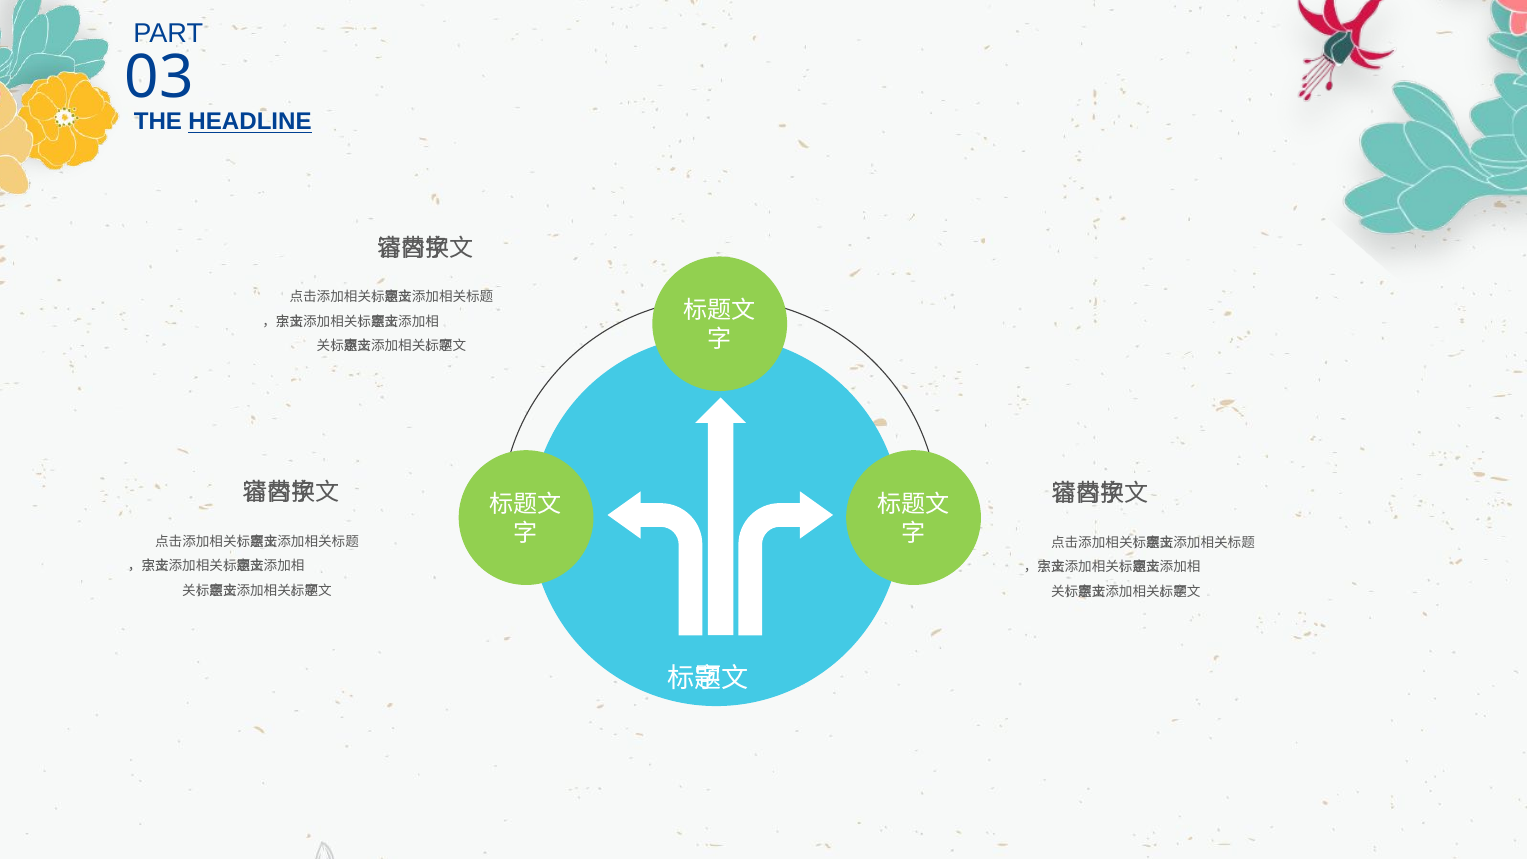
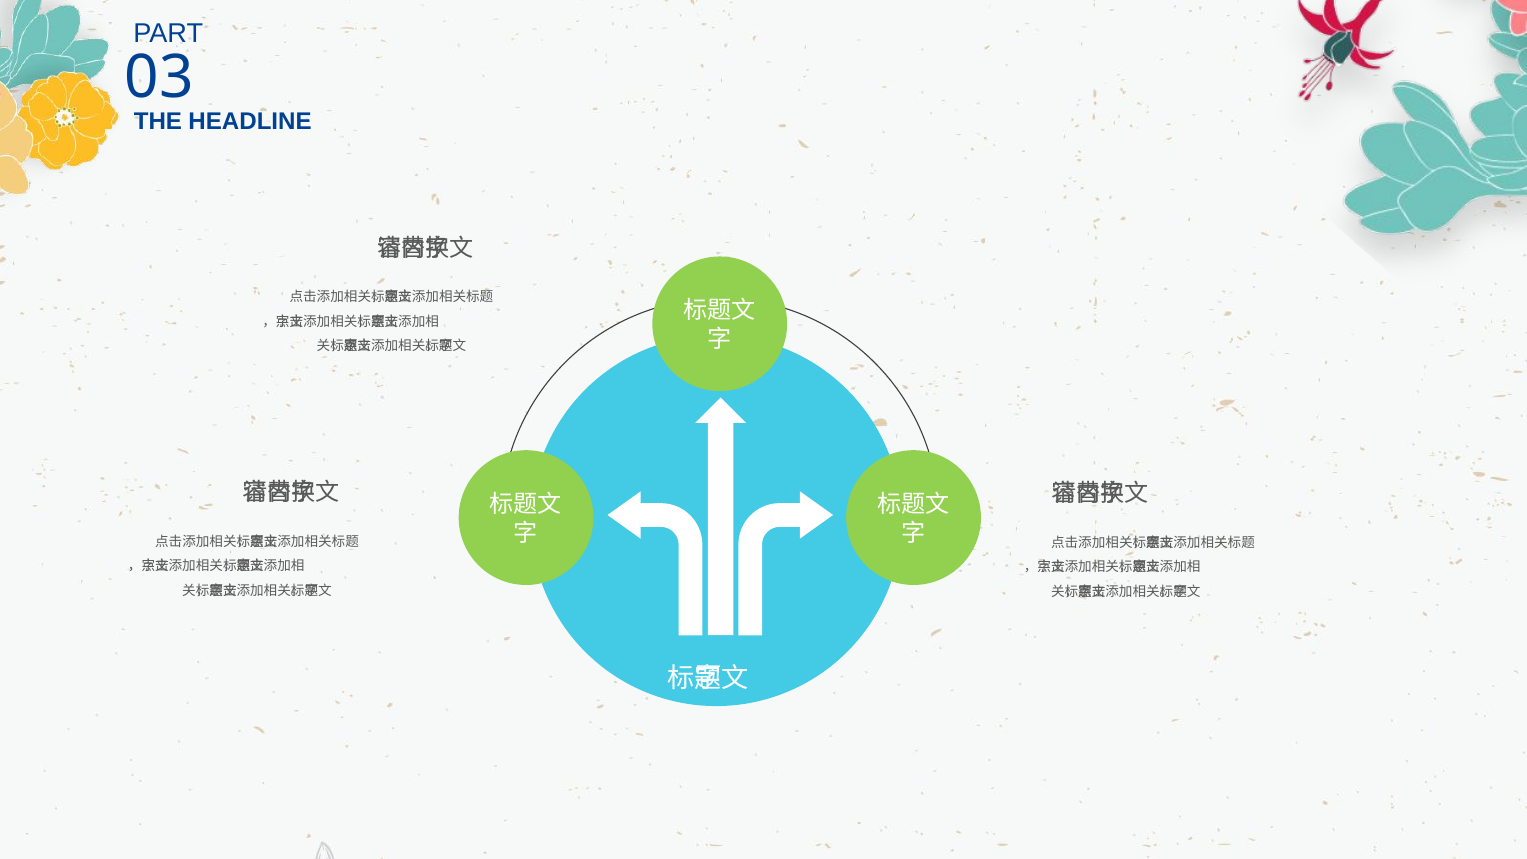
HEADLINE underline: present -> none (250, 122)
